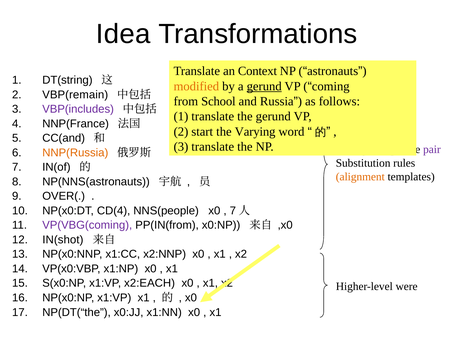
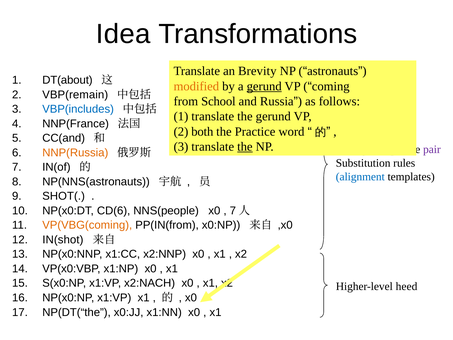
Context: Context -> Brevity (257, 71)
DT(string: DT(string -> DT(about (67, 80)
VBP(includes colour: purple -> blue (78, 109)
start: start -> both (202, 131)
Varying: Varying -> Practice (255, 131)
the underline: none -> present (245, 147)
alignment colour: orange -> blue (360, 177)
OVER(: OVER( -> SHOT( (64, 196)
CD(4: CD(4 -> CD(6 (114, 211)
VP(VBG(coming colour: purple -> orange (87, 225)
x2:EACH: x2:EACH -> x2:NACH (150, 283)
were: were -> heed (407, 286)
